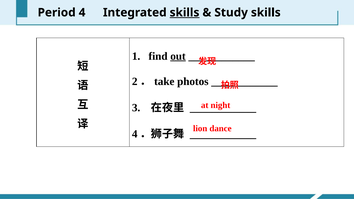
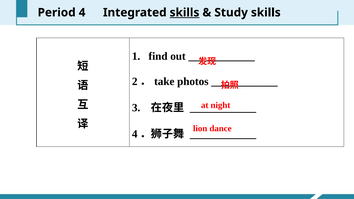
out underline: present -> none (178, 56)
